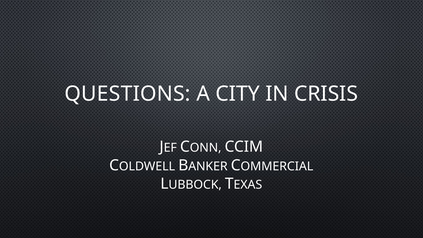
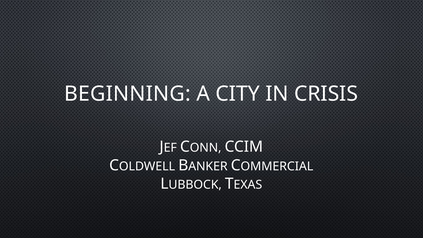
QUESTIONS: QUESTIONS -> BEGINNING (128, 94)
